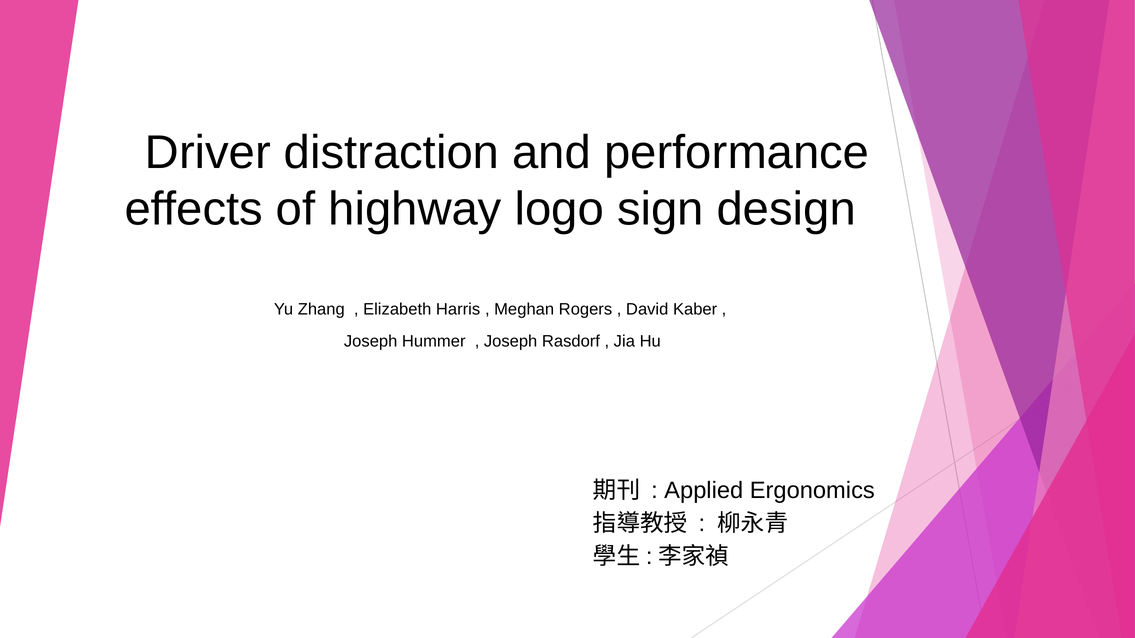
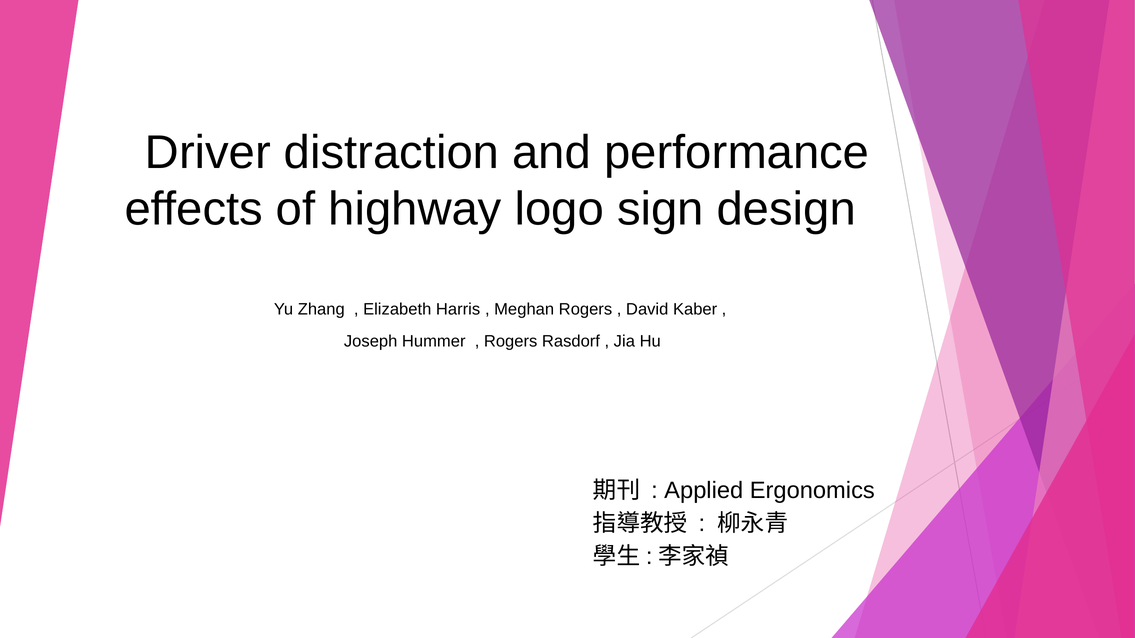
Joseph: Joseph -> Rogers (511, 341)
